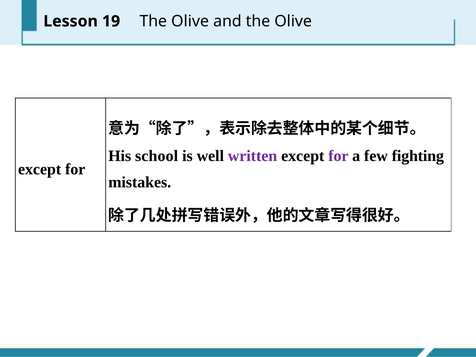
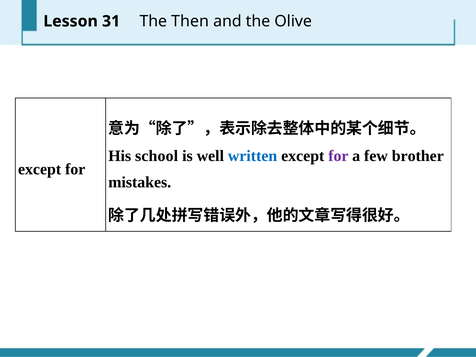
19: 19 -> 31 (111, 21)
Olive: Olive -> Then (190, 21)
written colour: purple -> blue (253, 156)
fighting: fighting -> brother (418, 156)
